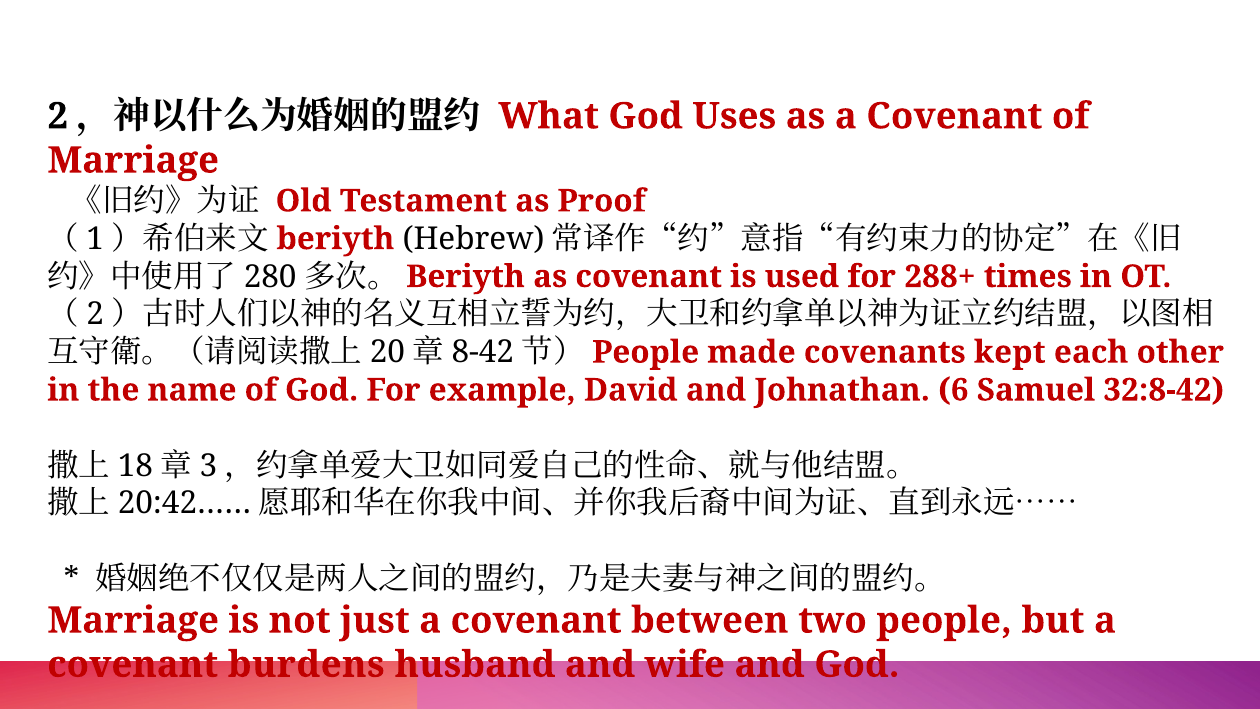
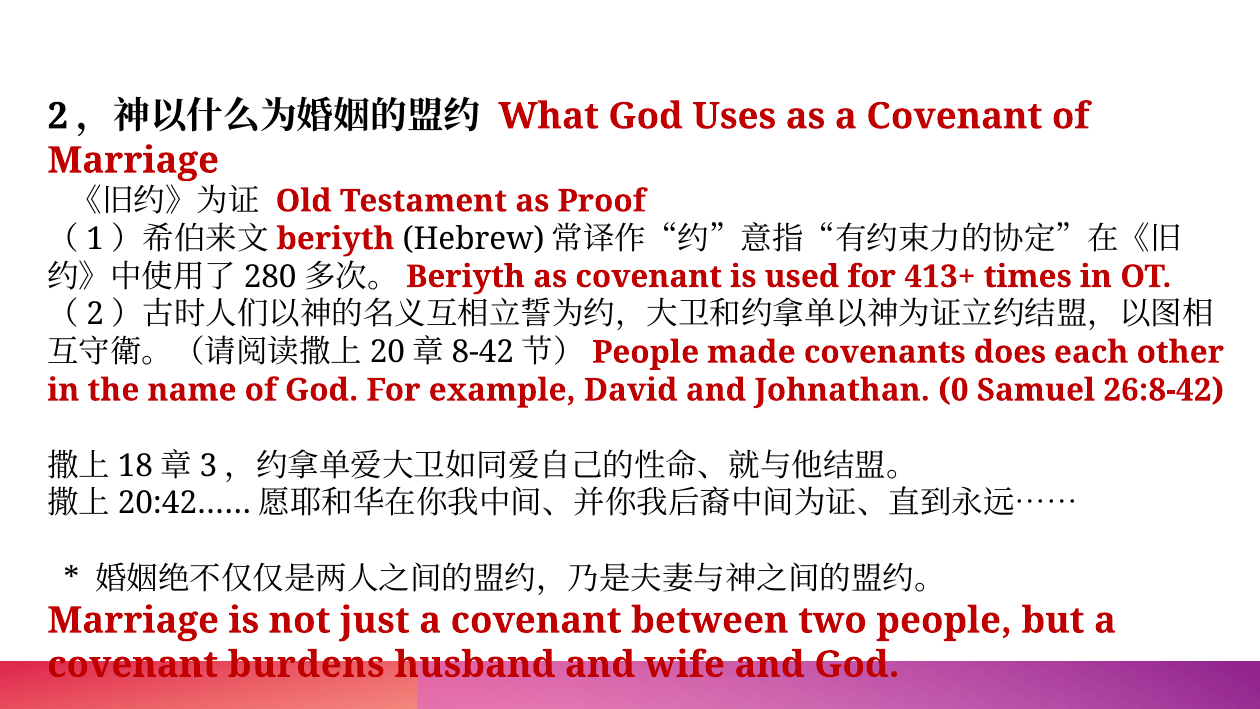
288+: 288+ -> 413+ (940, 277)
kept: kept -> does (1010, 352)
6: 6 -> 0 (953, 390)
32:8-42: 32:8-42 -> 26:8-42 (1164, 390)
